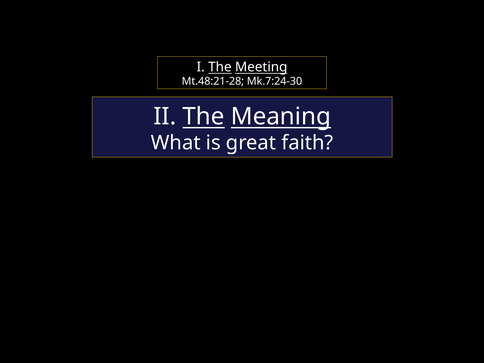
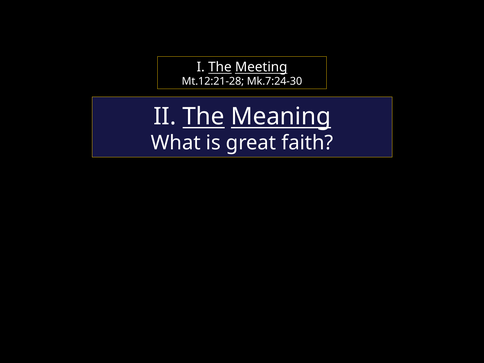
Mt.48:21-28: Mt.48:21-28 -> Mt.12:21-28 (213, 81)
